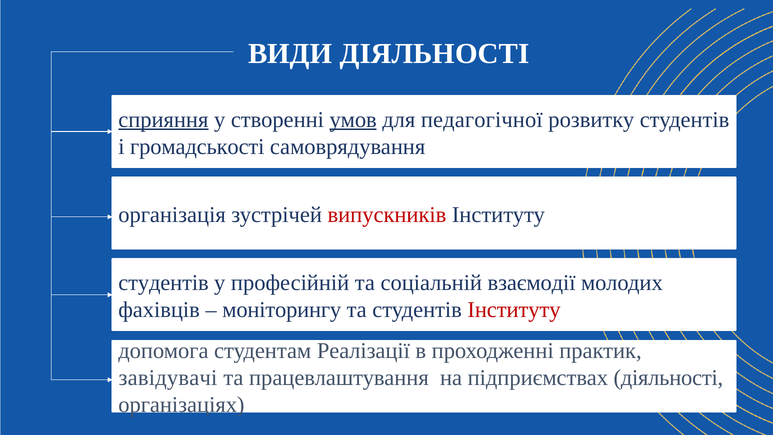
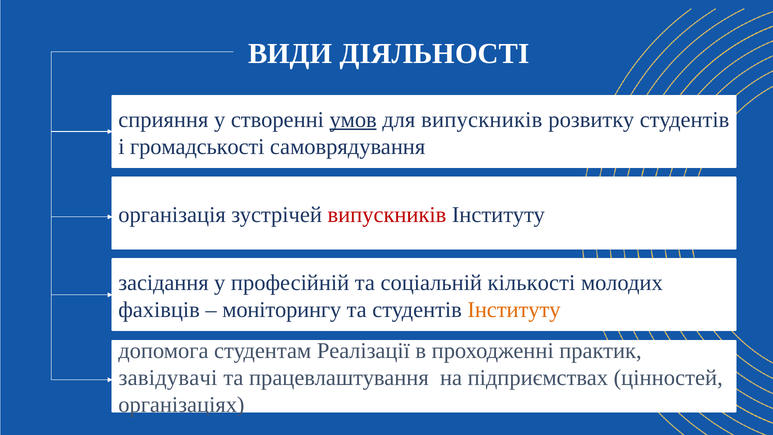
сприяння underline: present -> none (163, 120)
для педагогічної: педагогічної -> випускників (482, 120)
студентів: студентів -> засідання (163, 283)
взаємодії: взаємодії -> кількості (531, 283)
Інституту colour: red -> orange (514, 310)
підприємствах діяльності: діяльності -> цінностей (668, 378)
